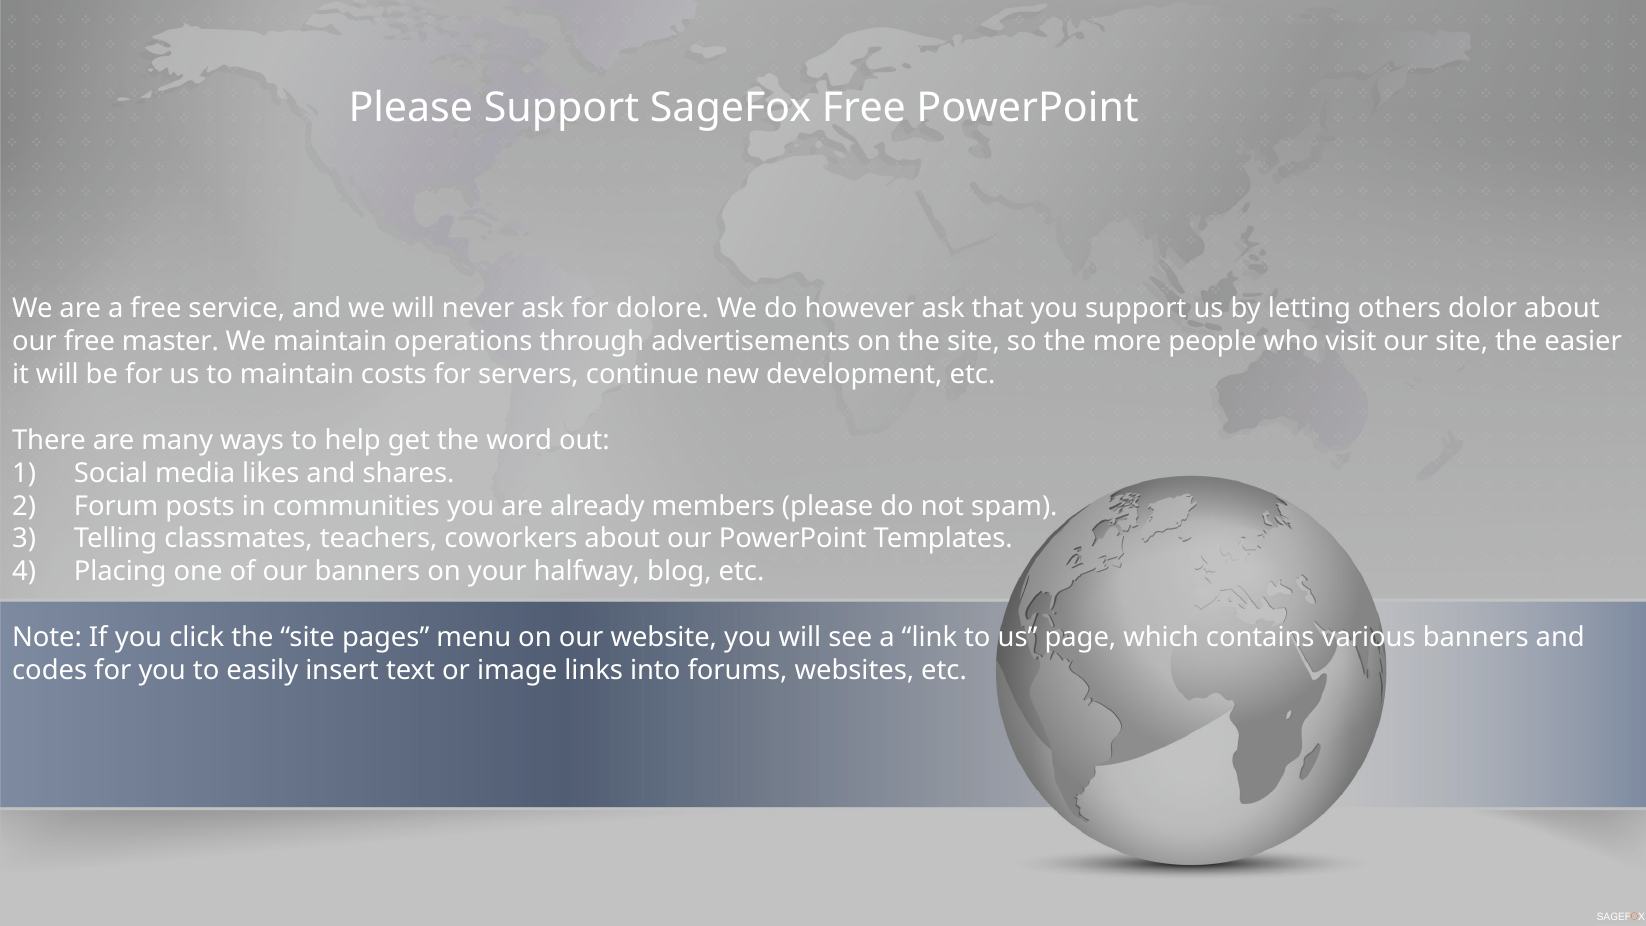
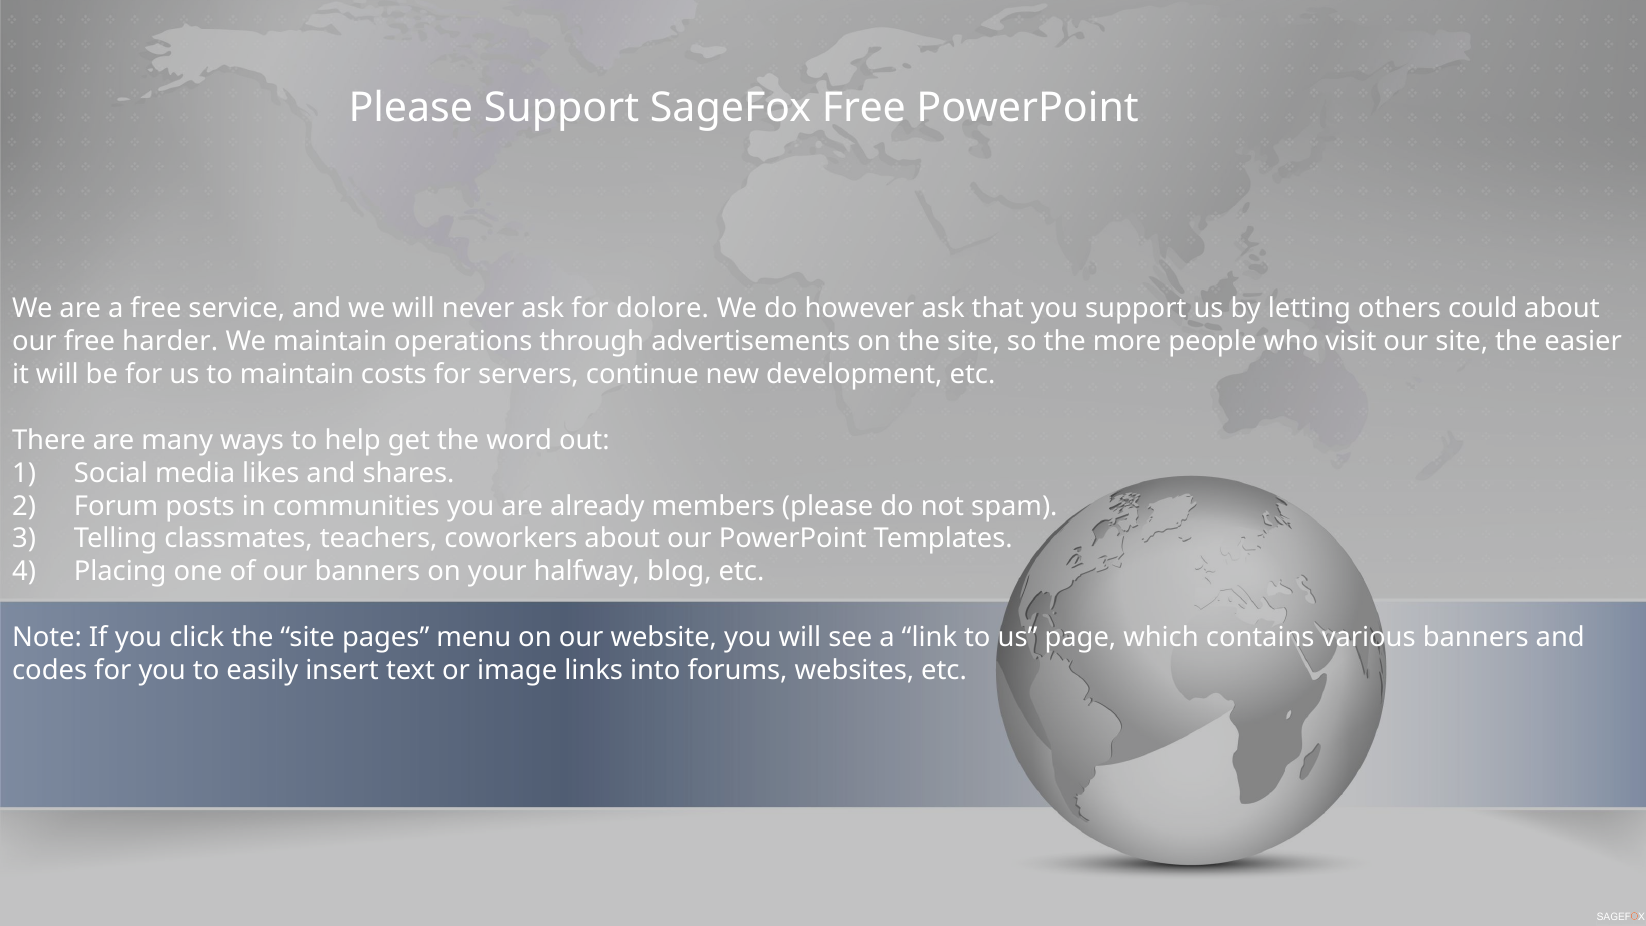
dolor: dolor -> could (1483, 309)
master: master -> harder (170, 341)
